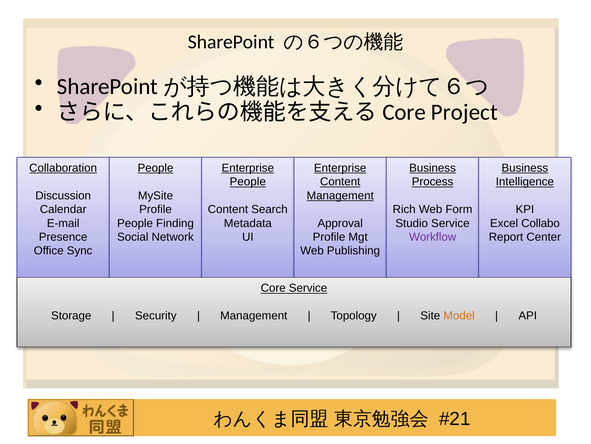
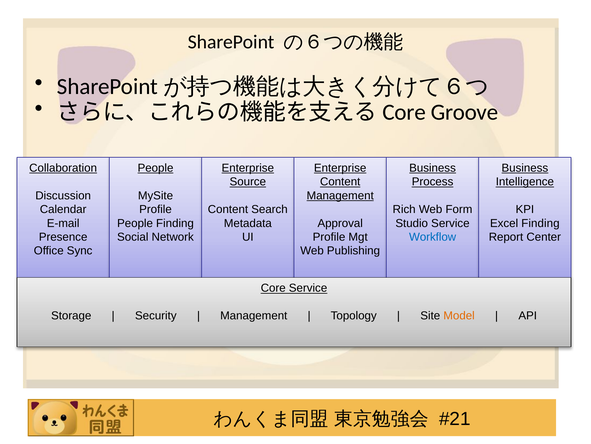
Project: Project -> Groove (464, 112)
People: People -> Source (248, 181)
Excel Collabo: Collabo -> Finding (540, 223)
Workflow colour: purple -> blue (433, 237)
